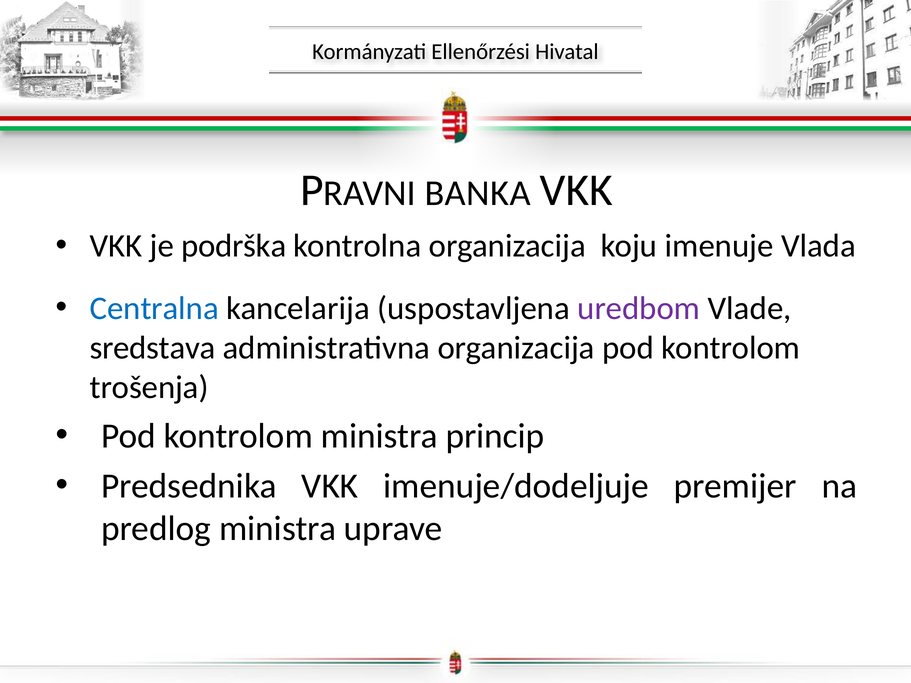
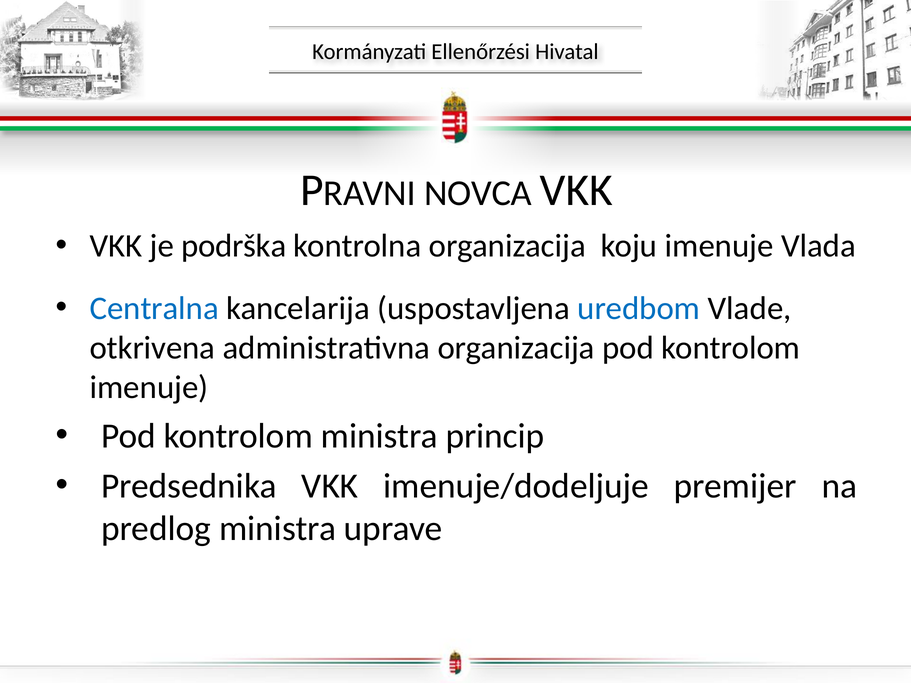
BANKA: BANKA -> NOVCA (478, 193)
uredbom colour: purple -> blue (639, 308)
sredstava: sredstava -> otkrivena (152, 348)
trošenja: trošenja -> imenuje (149, 387)
